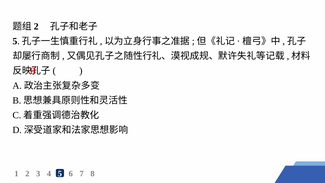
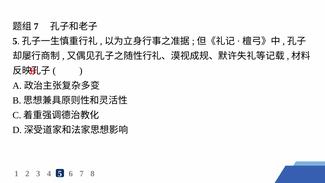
2: 2 -> 7 (36, 26)
